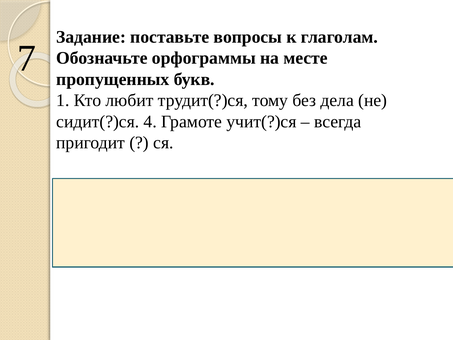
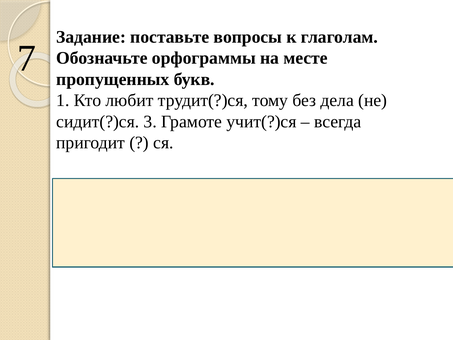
4: 4 -> 3 (150, 121)
